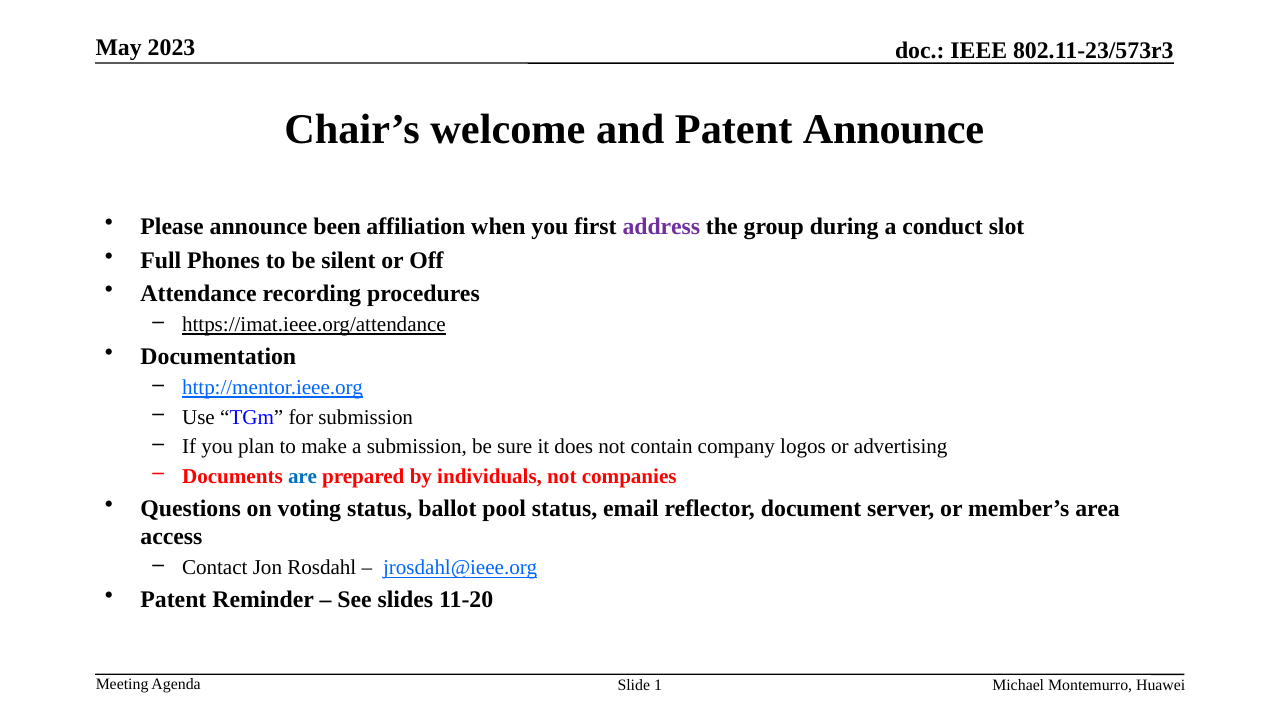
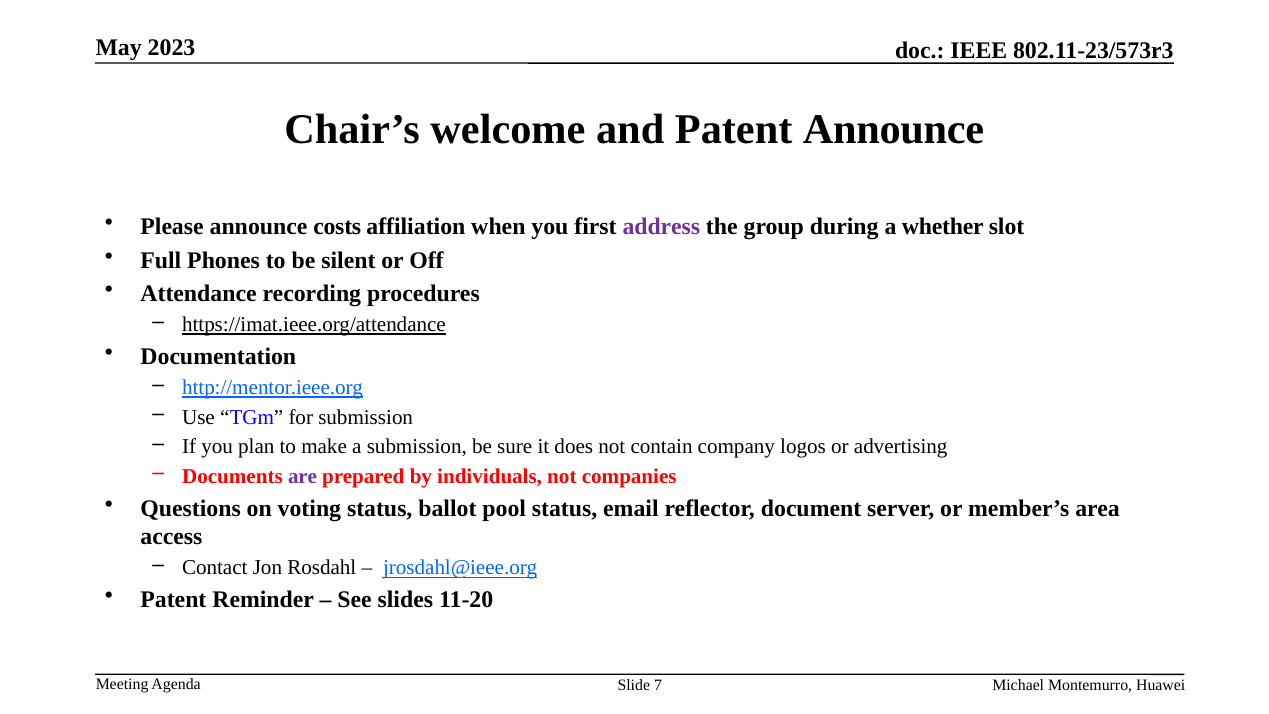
been: been -> costs (337, 227)
conduct: conduct -> whether (943, 227)
are colour: blue -> purple (302, 476)
1: 1 -> 7 (658, 685)
